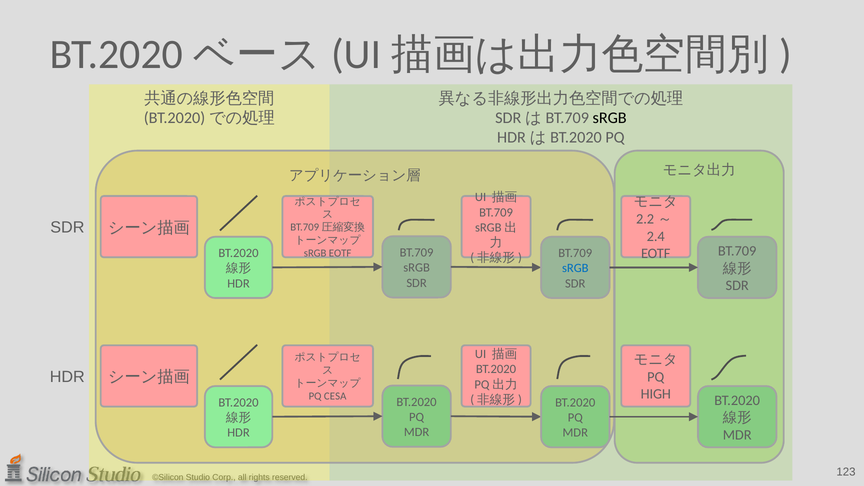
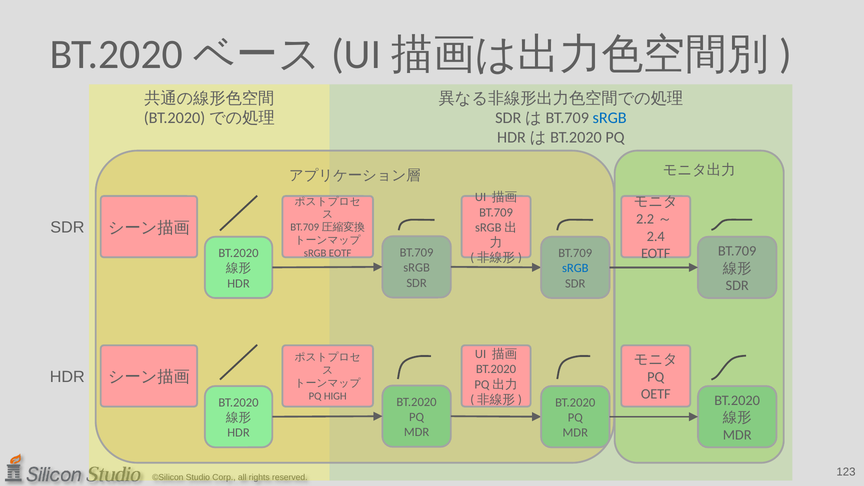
sRGB colour: black -> blue (610, 118)
HIGH: HIGH -> OETF (656, 394)
CESA: CESA -> HIGH (335, 396)
